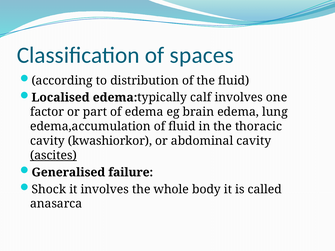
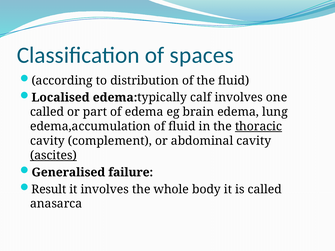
factor: factor -> called (47, 112)
thoracic underline: none -> present (259, 127)
kwashiorkor: kwashiorkor -> complement (110, 141)
Shock: Shock -> Result (49, 189)
